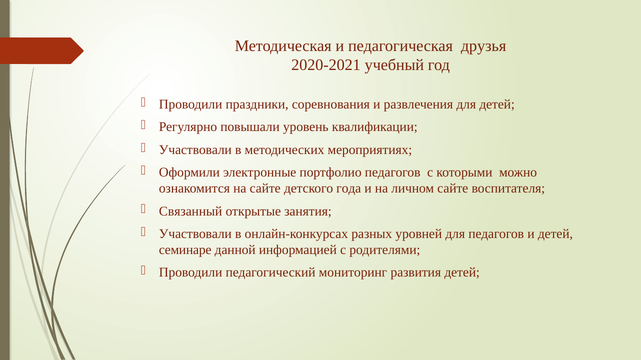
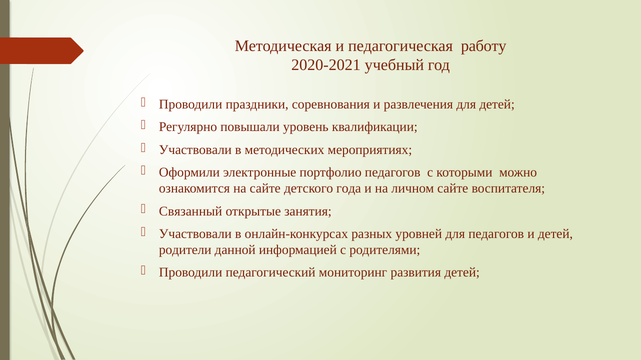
друзья: друзья -> работу (484, 46)
семинаре: семинаре -> родители (185, 250)
